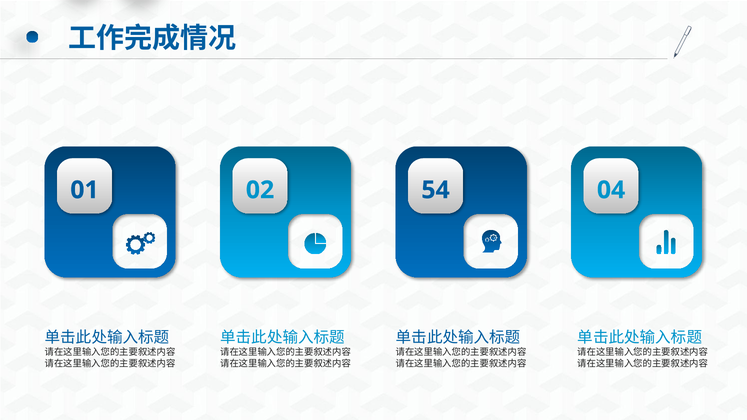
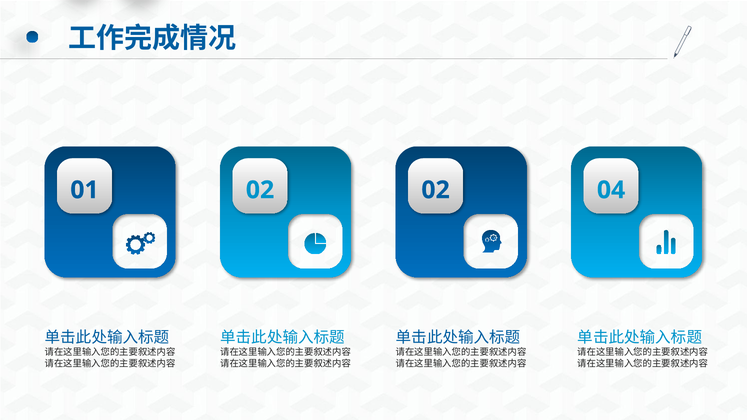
01 54: 54 -> 02 (436, 190)
